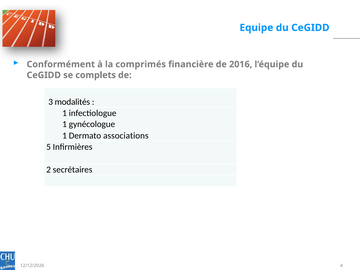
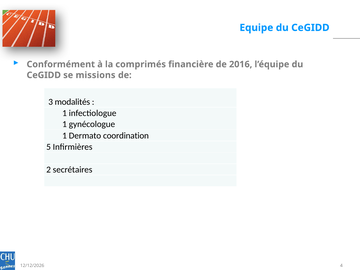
complets: complets -> missions (96, 75)
associations: associations -> coordination (126, 136)
